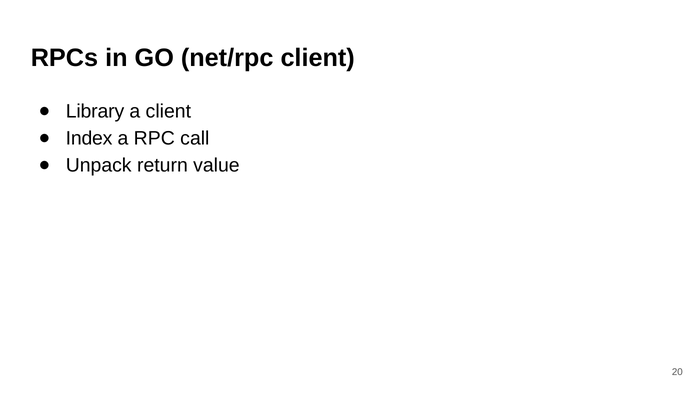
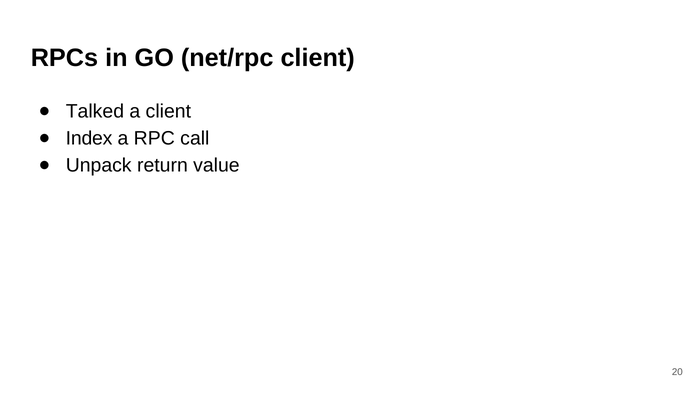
Library: Library -> Talked (95, 112)
